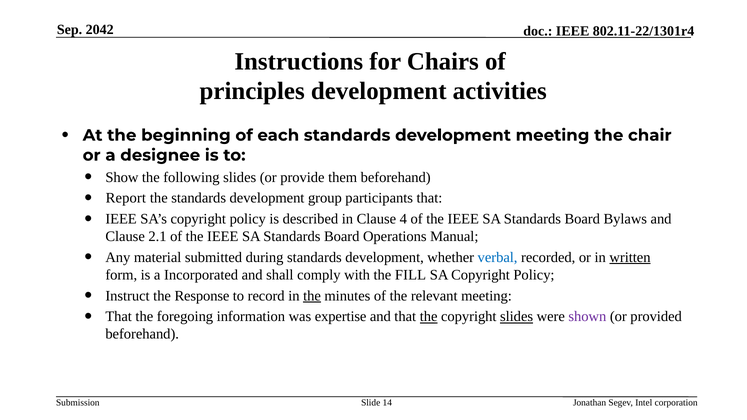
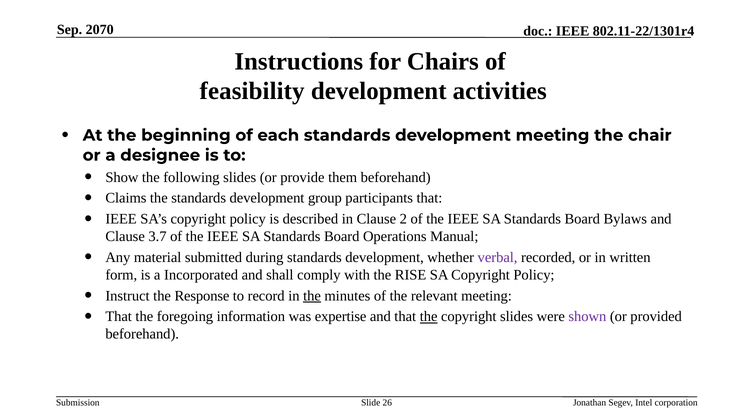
2042: 2042 -> 2070 (100, 30)
principles: principles -> feasibility (252, 91)
Report: Report -> Claims (126, 198)
4: 4 -> 2 (403, 219)
2.1: 2.1 -> 3.7 (157, 237)
verbal colour: blue -> purple (498, 258)
written underline: present -> none (630, 258)
FILL: FILL -> RISE (411, 275)
slides underline: present -> none (517, 317)
14: 14 -> 26 (387, 403)
